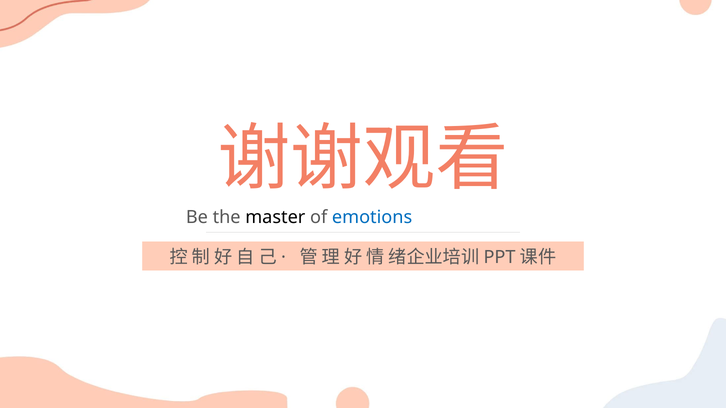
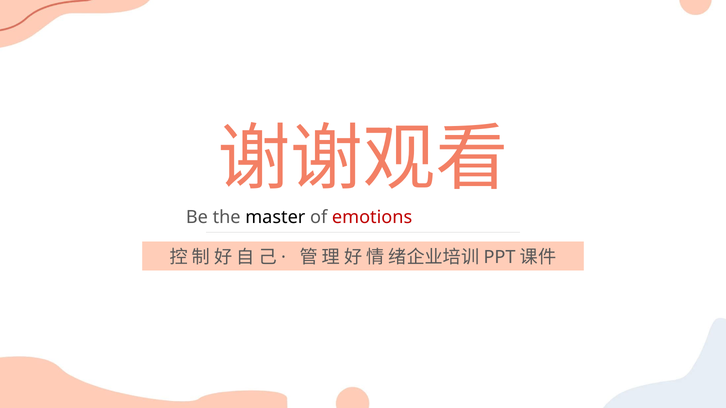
emotions colour: blue -> red (372, 218)
